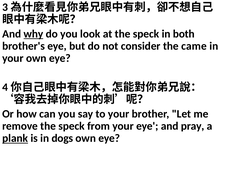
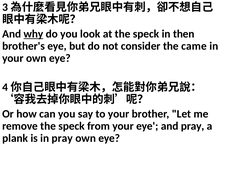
both: both -> then (184, 34)
plank underline: present -> none (15, 138)
in dogs: dogs -> pray (62, 138)
